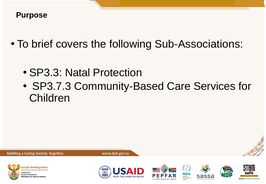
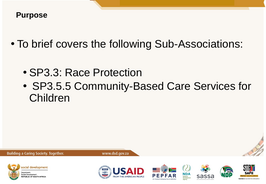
Natal: Natal -> Race (78, 73)
SP3.7.3: SP3.7.3 -> SP3.5.5 (52, 86)
